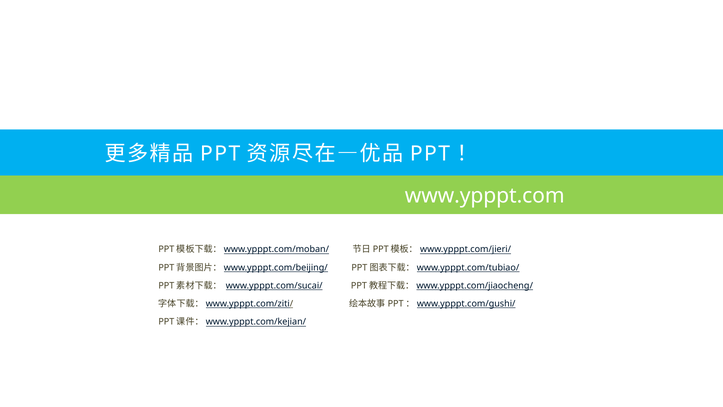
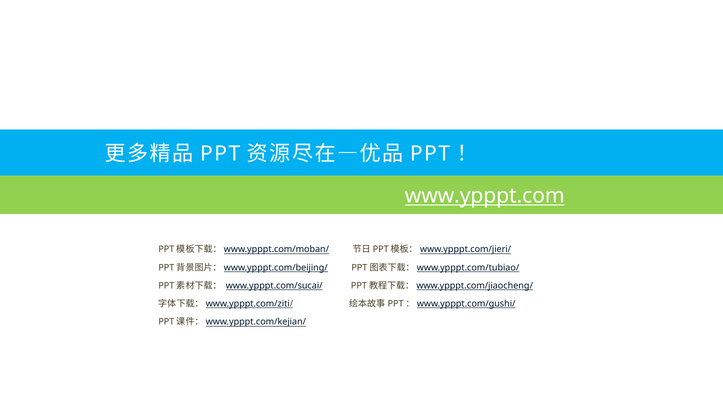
www.ypppt.com underline: none -> present (485, 196)
